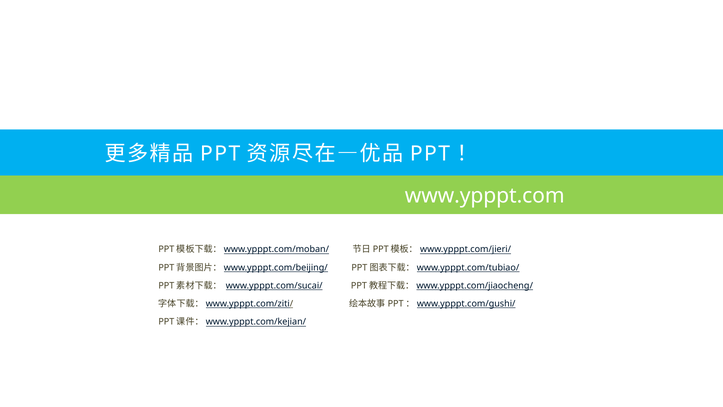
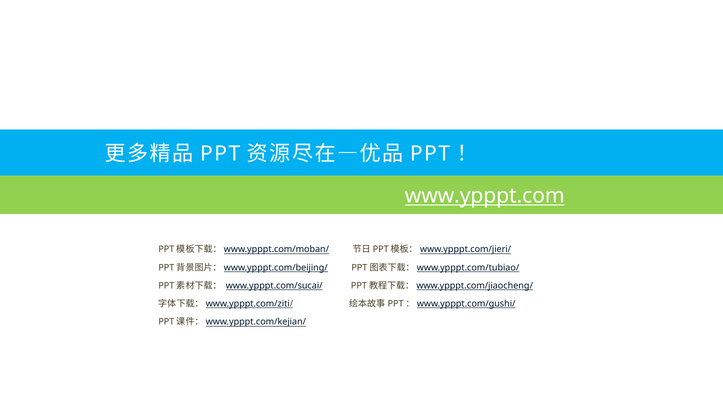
www.ypppt.com underline: none -> present (485, 196)
